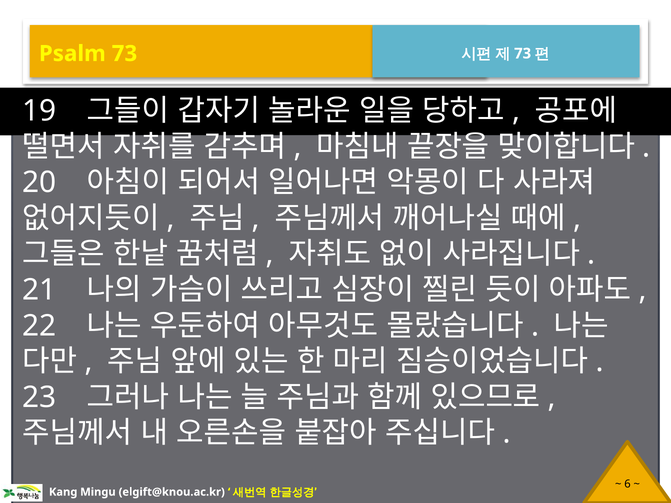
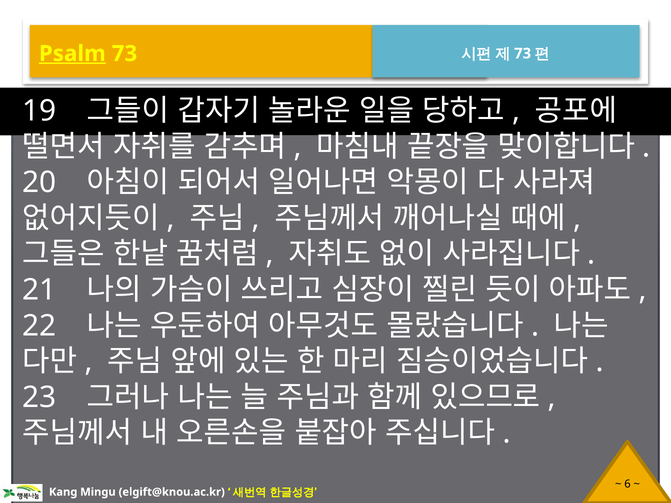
Psalm underline: none -> present (72, 54)
